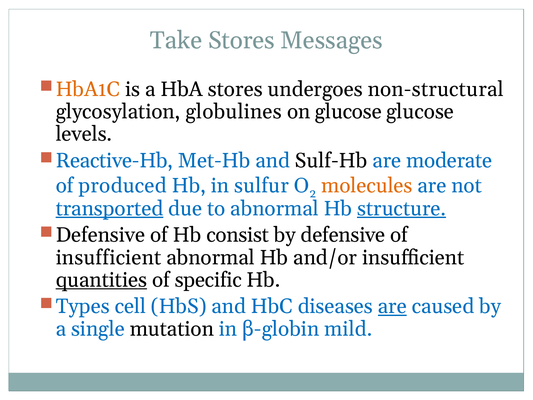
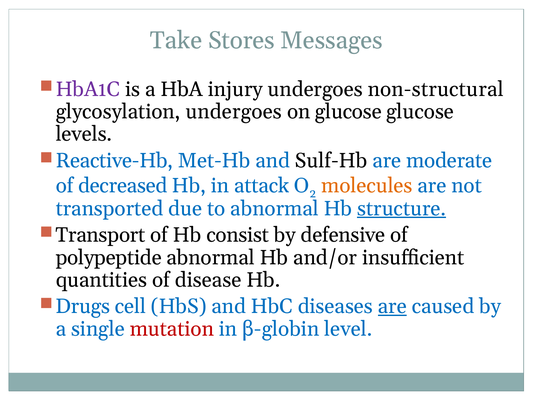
HbA1C colour: orange -> purple (88, 89)
HbA stores: stores -> injury (235, 89)
glycosylation globulines: globulines -> undergoes (234, 112)
produced: produced -> decreased (123, 185)
sulfur: sulfur -> attack (262, 185)
transported underline: present -> none (109, 208)
Defensive: Defensive -> Transport (100, 235)
insufficient: insufficient -> polypeptide (109, 257)
quantities underline: present -> none (101, 280)
specific: specific -> disease (208, 280)
Types: Types -> Drugs (83, 306)
mutation colour: black -> red (172, 329)
mild: mild -> level (348, 329)
